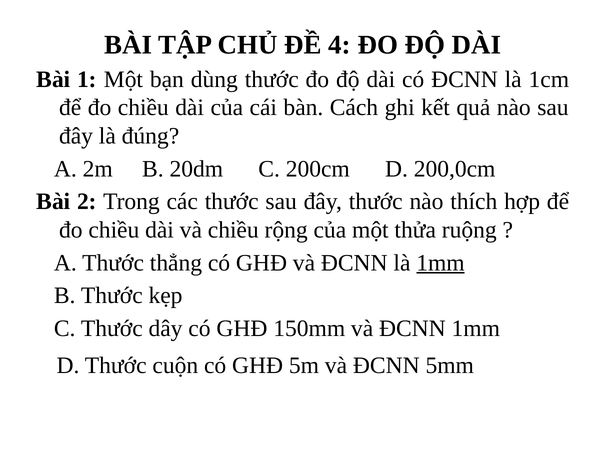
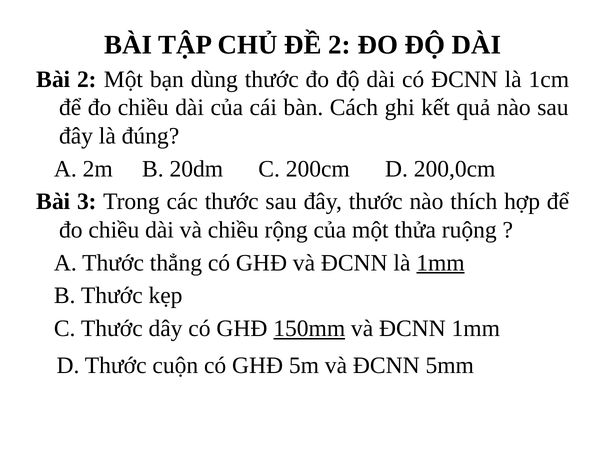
ĐỀ 4: 4 -> 2 (340, 45)
Bài 1: 1 -> 2 (87, 80)
2: 2 -> 3 (87, 202)
150mm underline: none -> present (309, 329)
